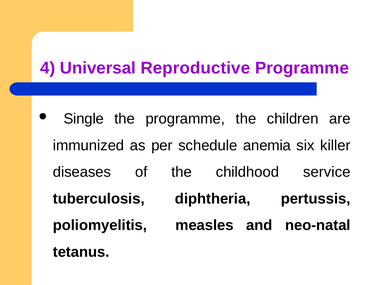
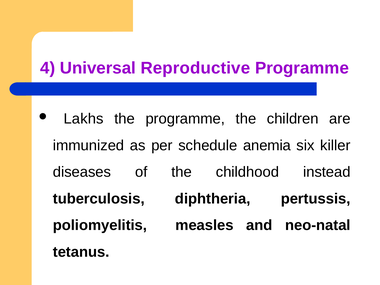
Single: Single -> Lakhs (84, 119)
service: service -> instead (327, 172)
